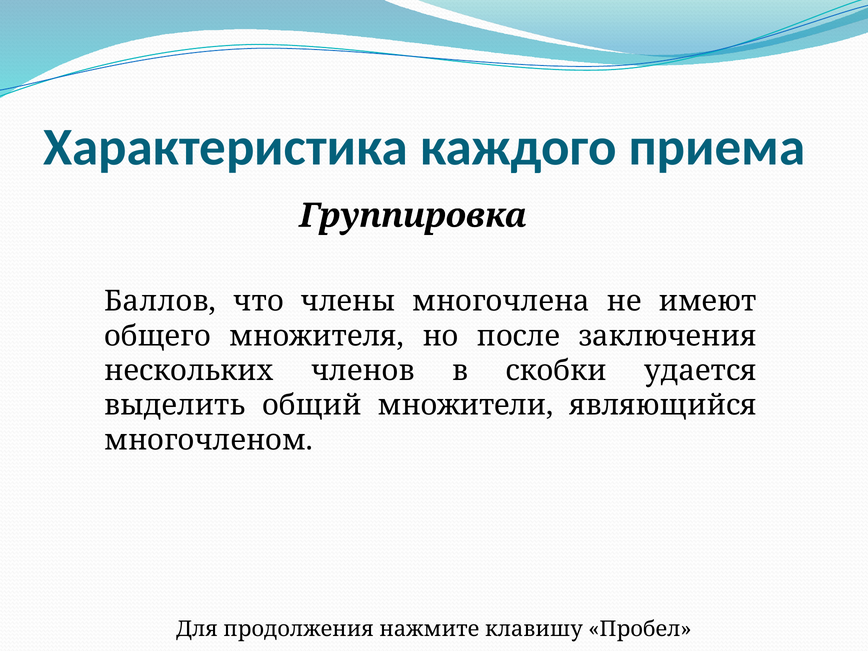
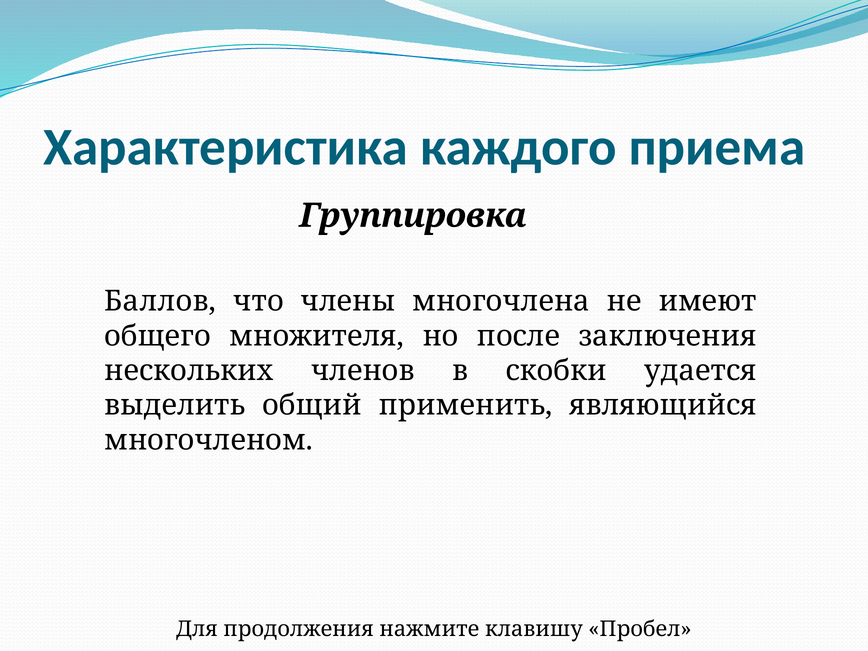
множители: множители -> применить (466, 405)
